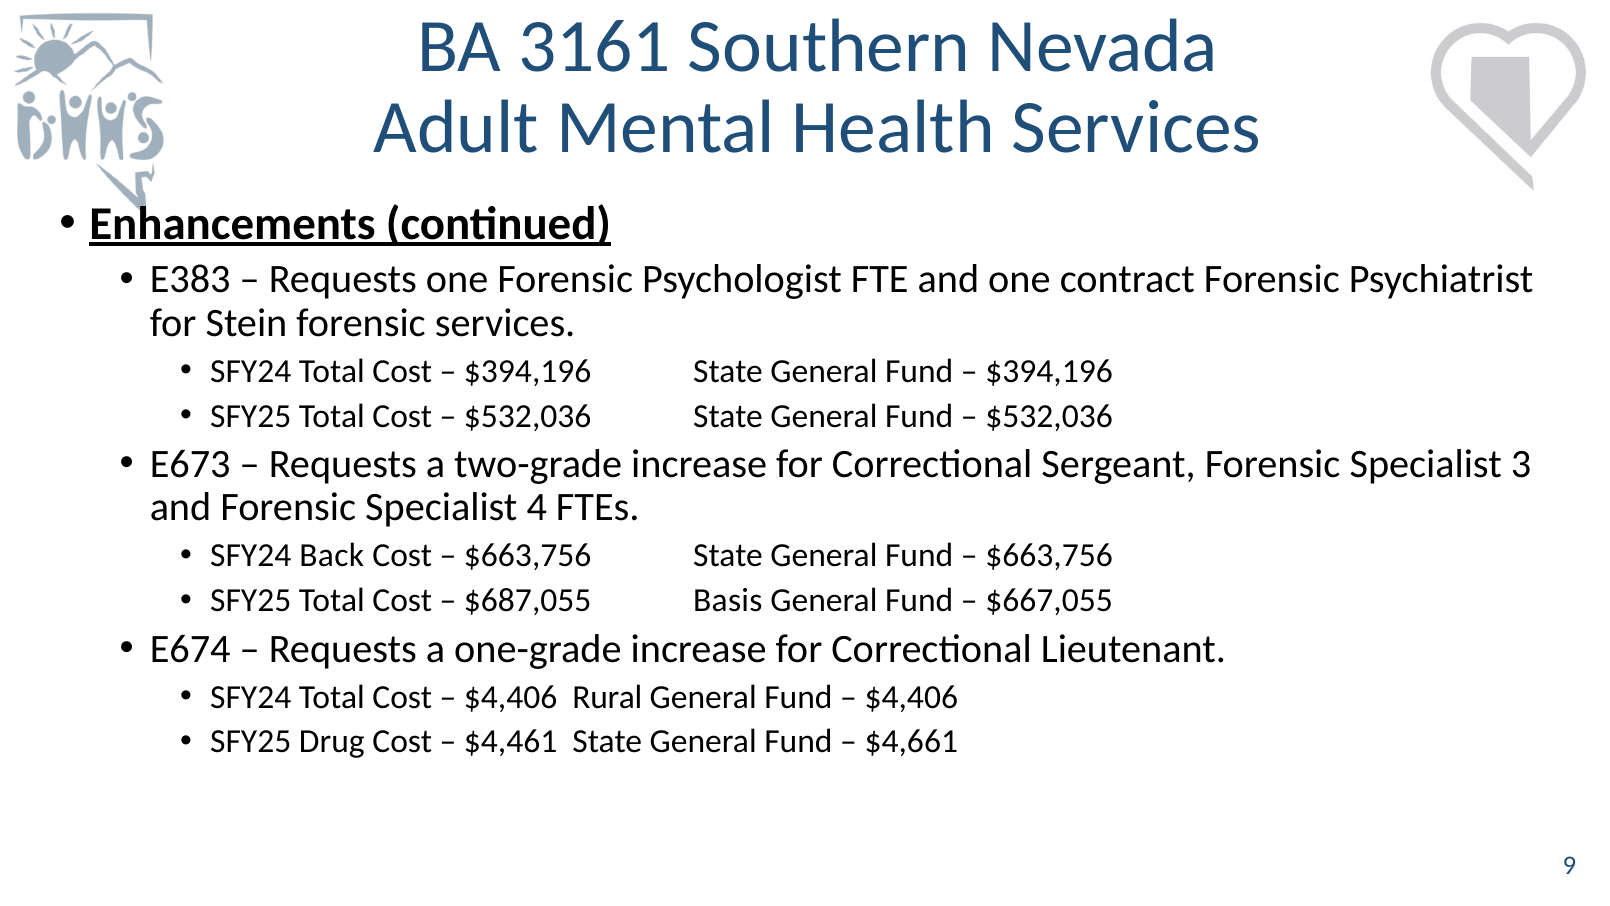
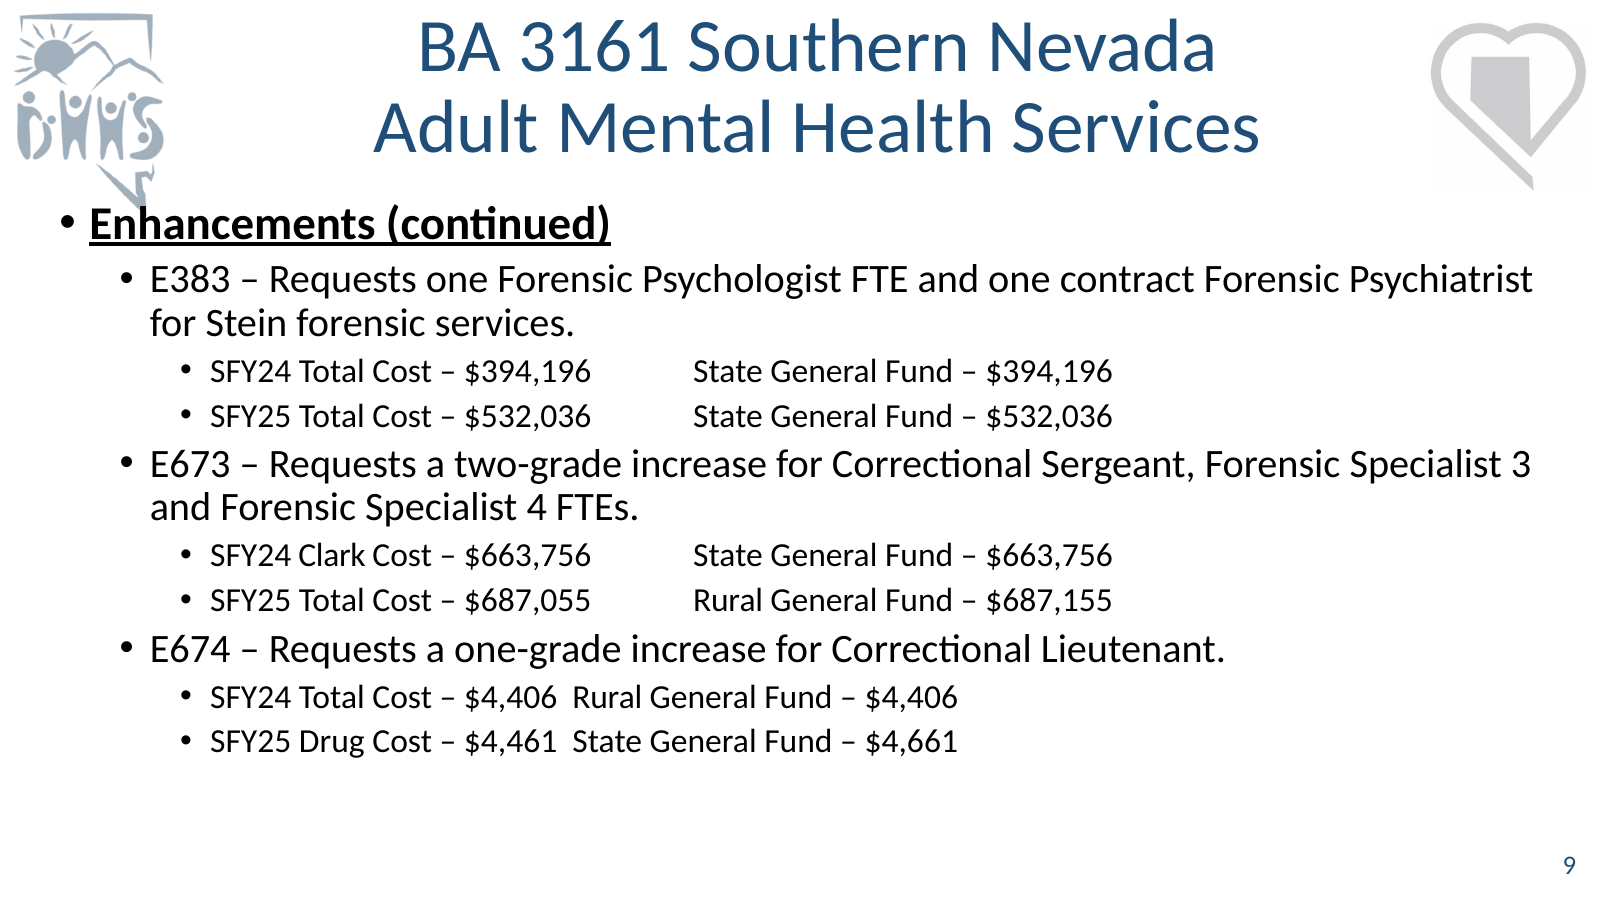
Back: Back -> Clark (332, 556)
$687,055 Basis: Basis -> Rural (728, 600)
$667,055: $667,055 -> $687,155 (1049, 600)
